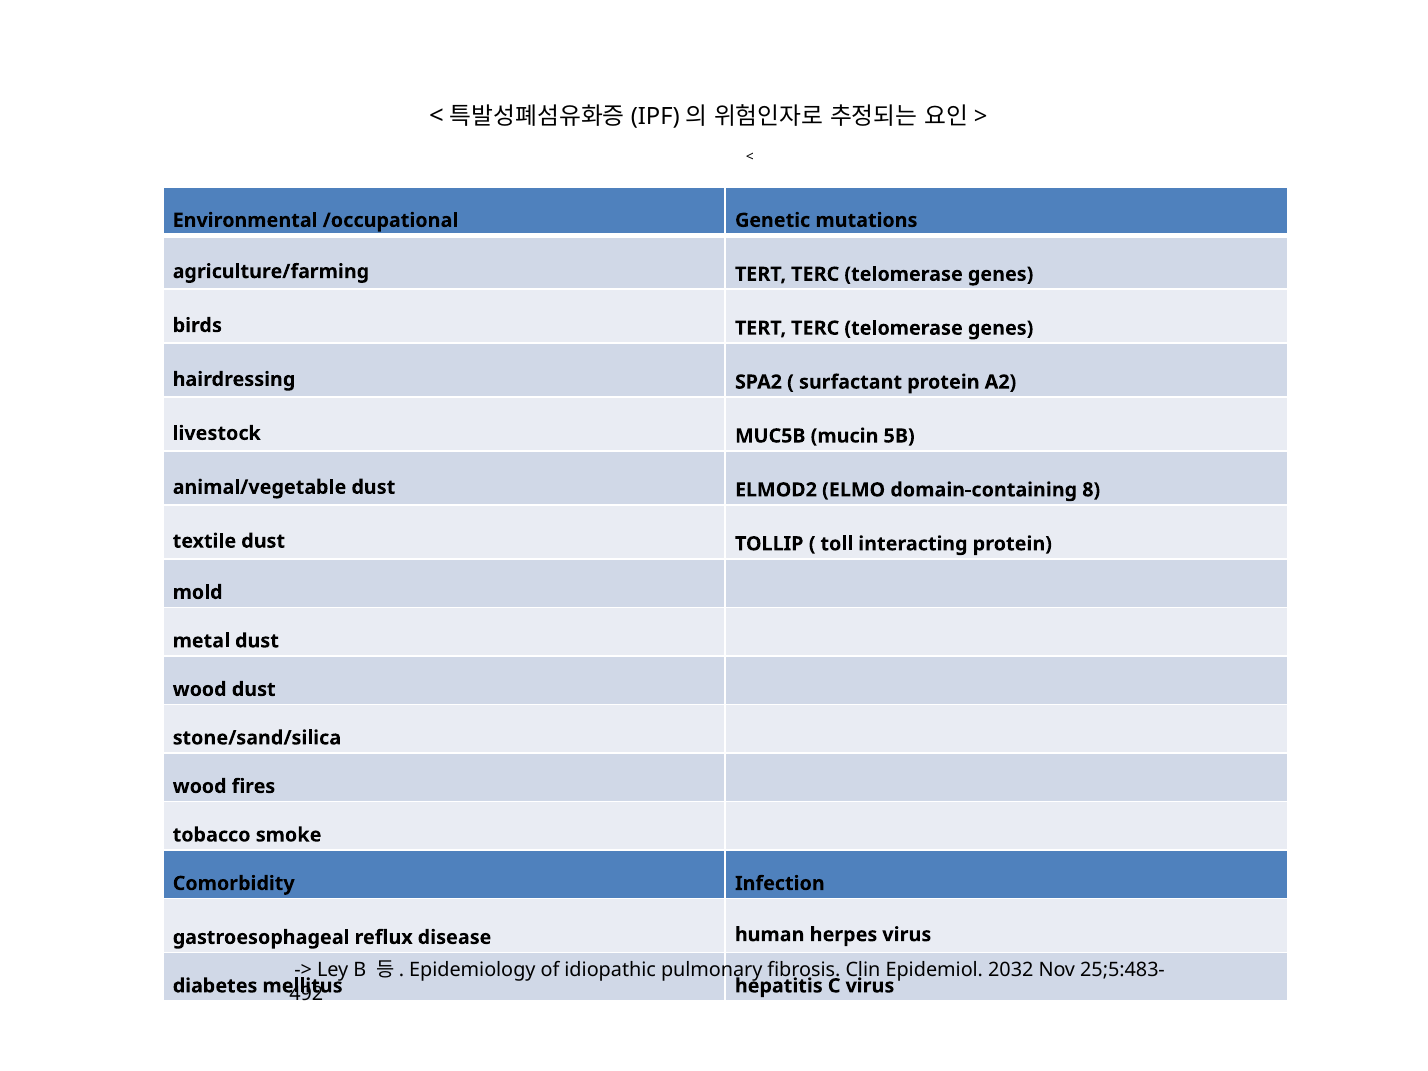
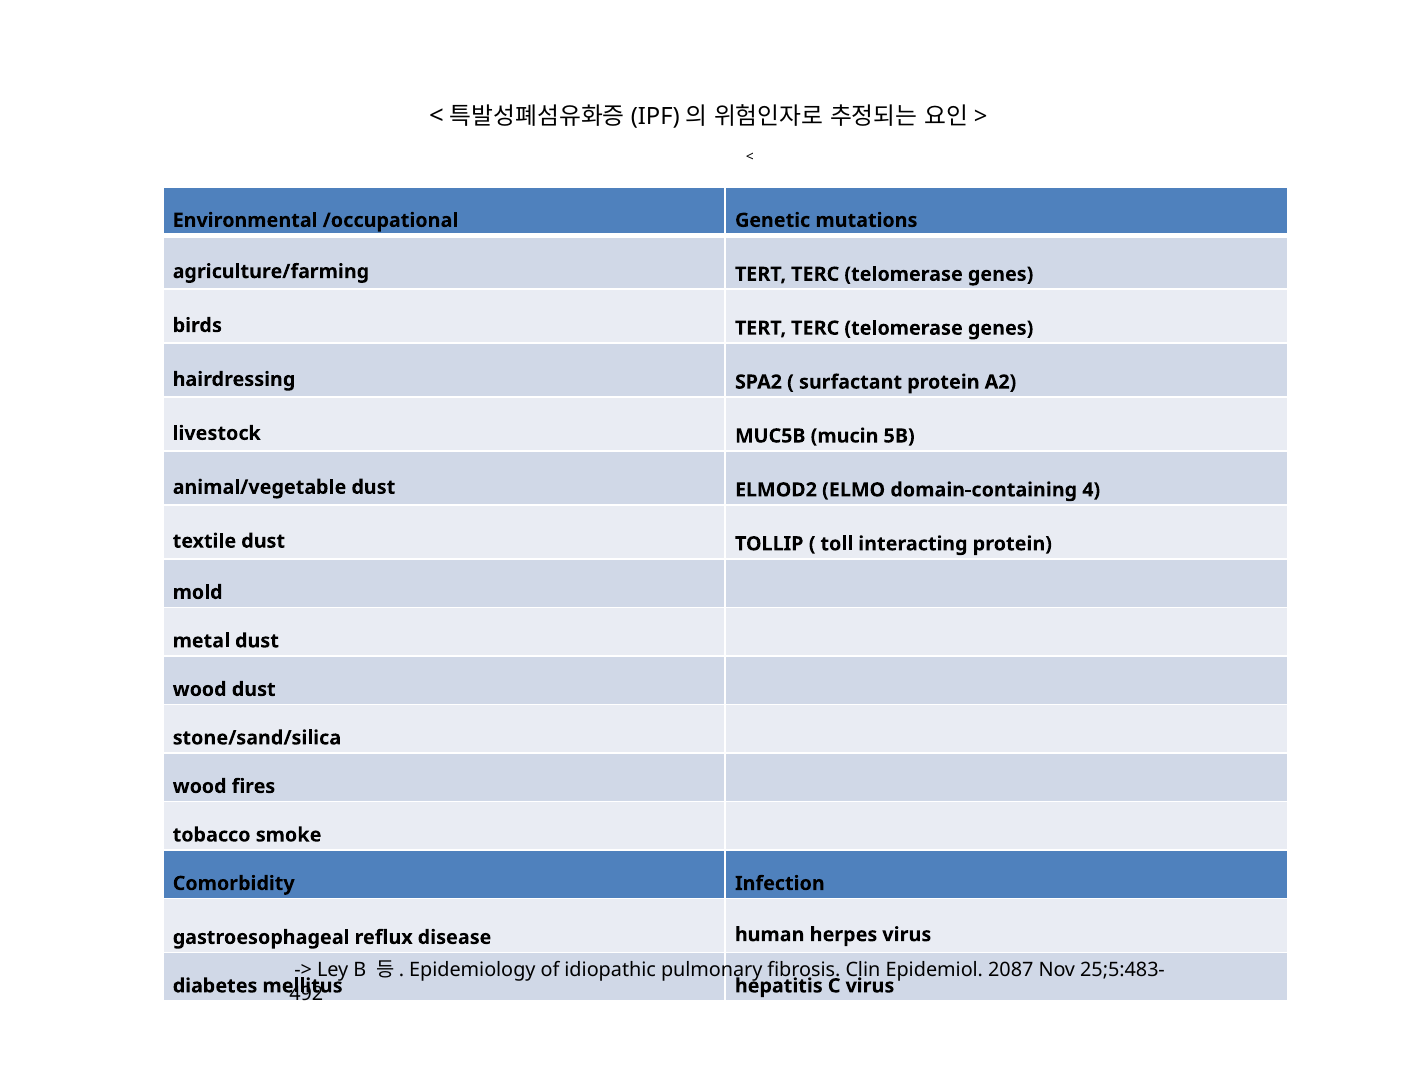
8: 8 -> 4 (1091, 490)
2032: 2032 -> 2087 (1011, 970)
